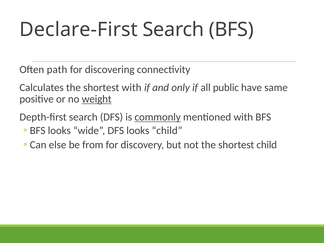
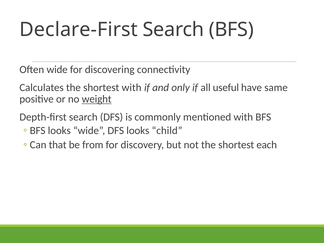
Often path: path -> wide (57, 69)
public: public -> useful (226, 87)
commonly underline: present -> none (158, 117)
else: else -> that (58, 145)
shortest child: child -> each (267, 145)
